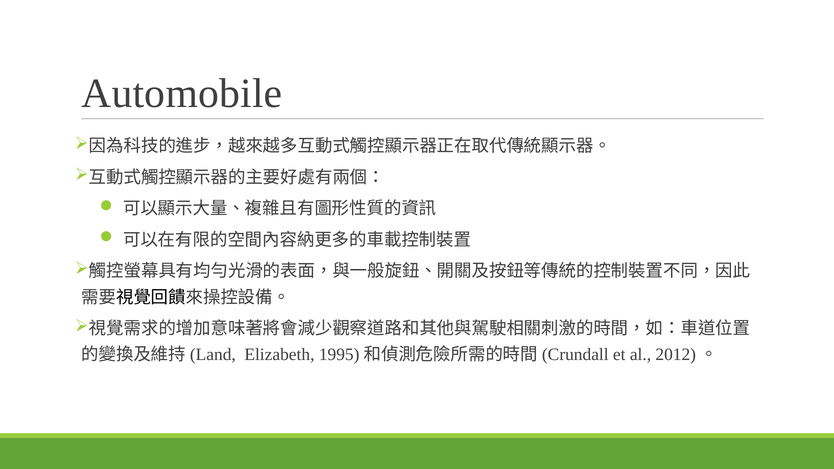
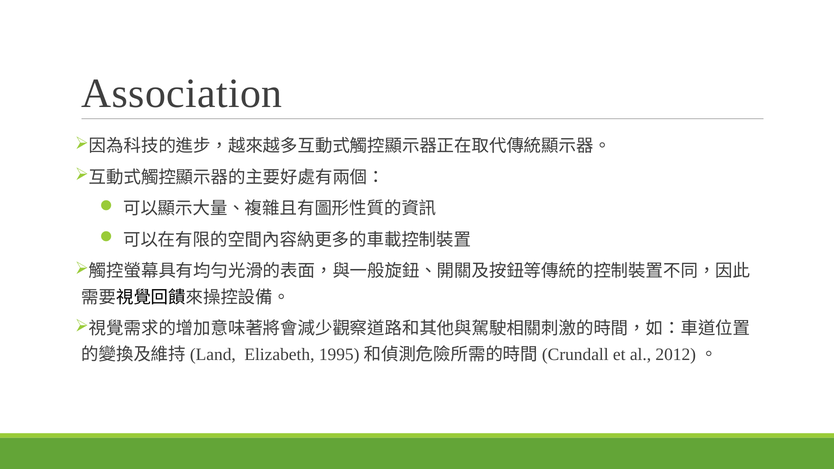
Automobile: Automobile -> Association (182, 93)
